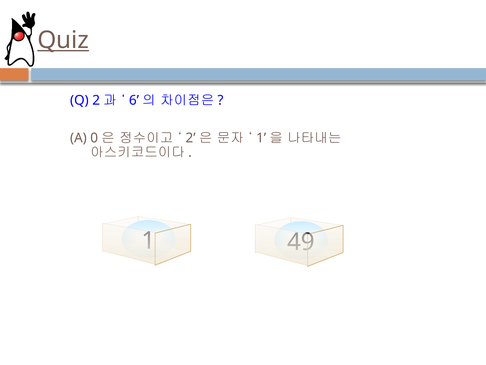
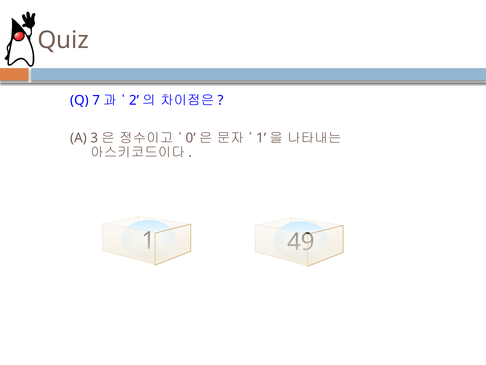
Quiz underline: present -> none (63, 40)
Q 2: 2 -> 7 (96, 100)
6: 6 -> 2 (134, 100)
0: 0 -> 3 (94, 138)
2: 2 -> 0 (191, 138)
